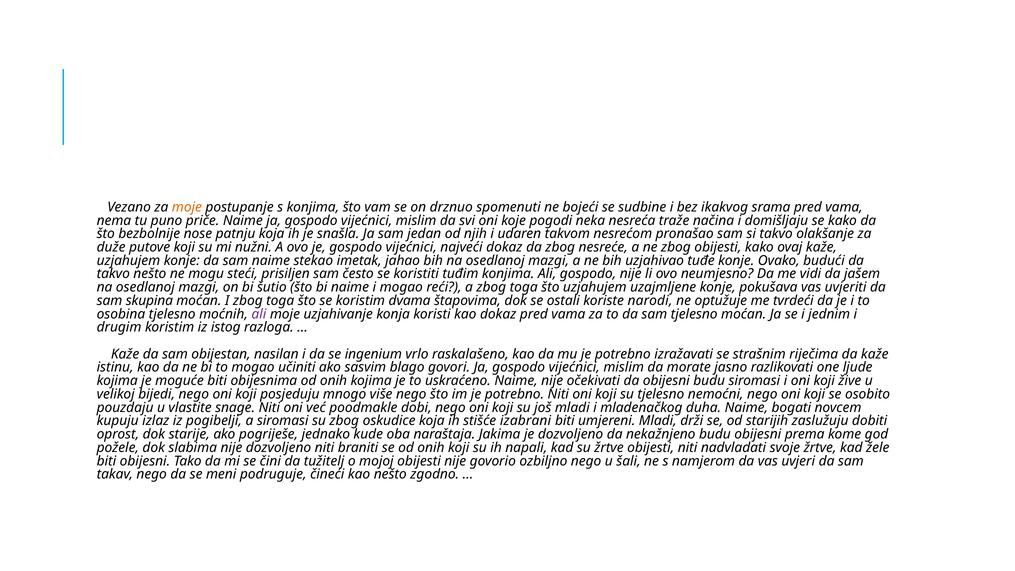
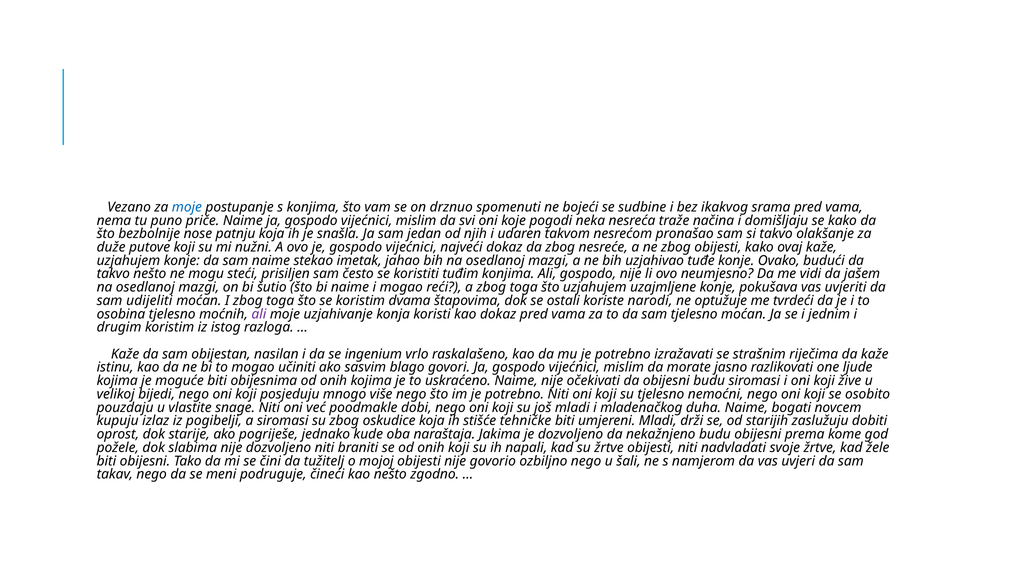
moje colour: orange -> blue (187, 207)
skupina: skupina -> udijeliti (149, 301)
izabrani: izabrani -> tehničke (526, 421)
